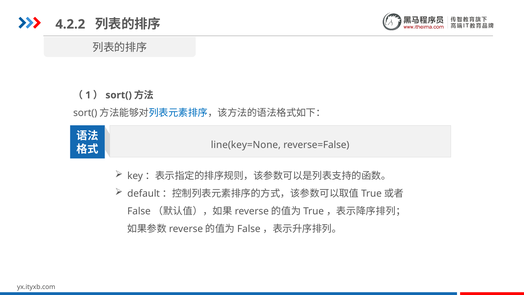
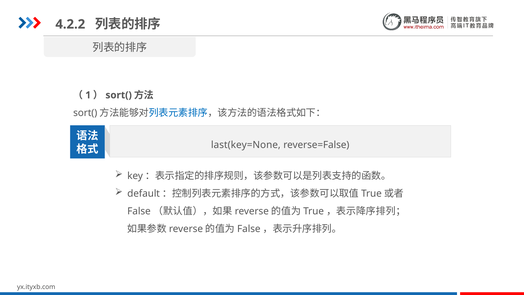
line(key=None: line(key=None -> last(key=None (246, 145)
